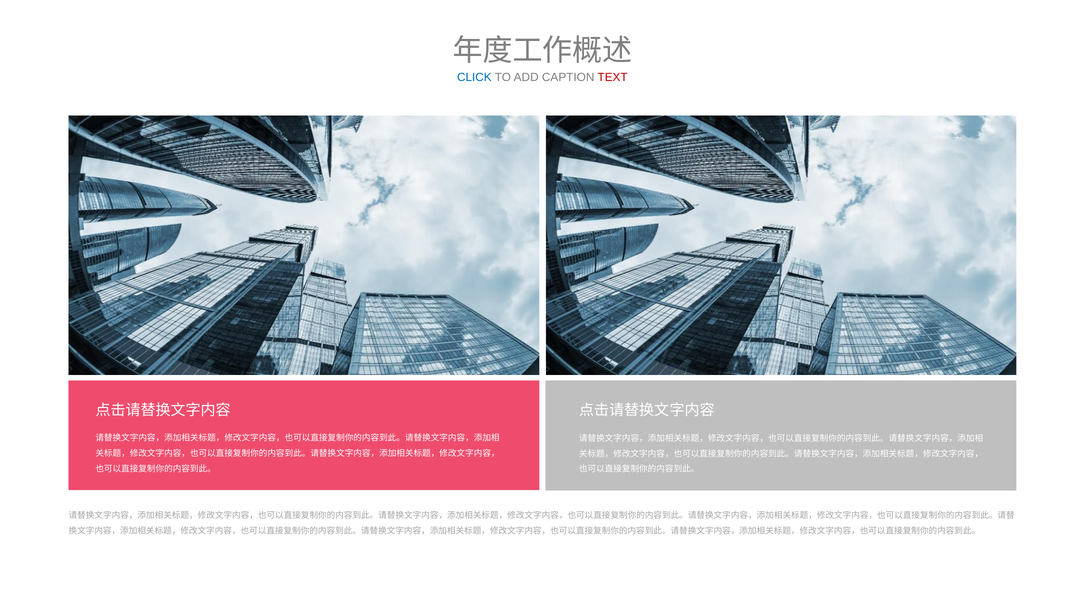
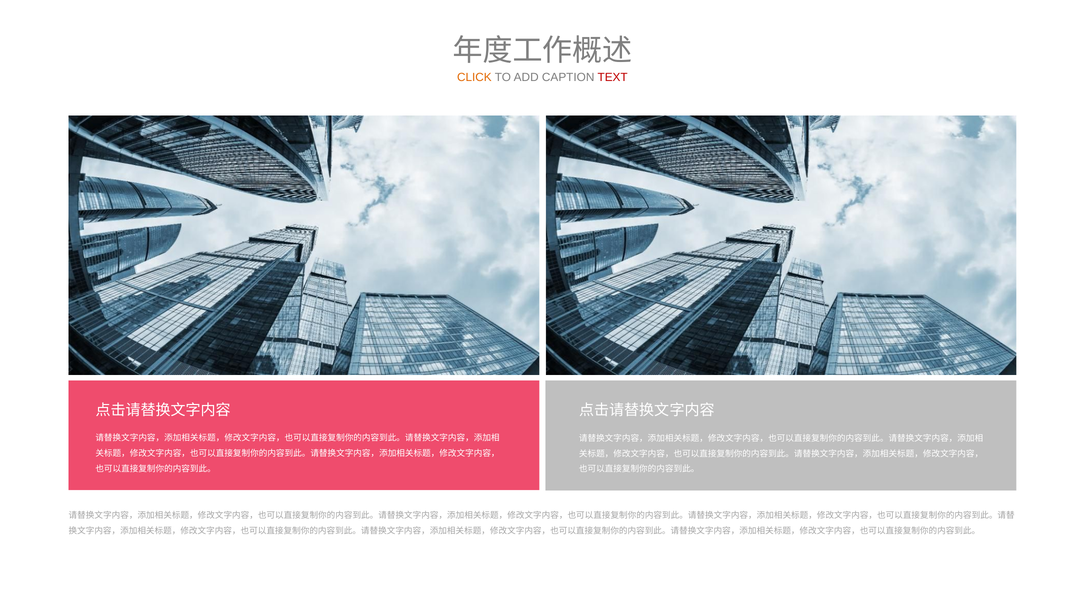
CLICK colour: blue -> orange (474, 77)
